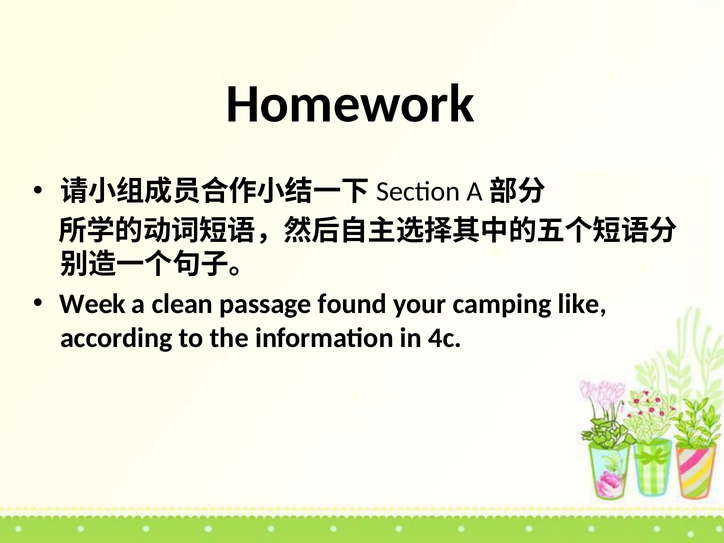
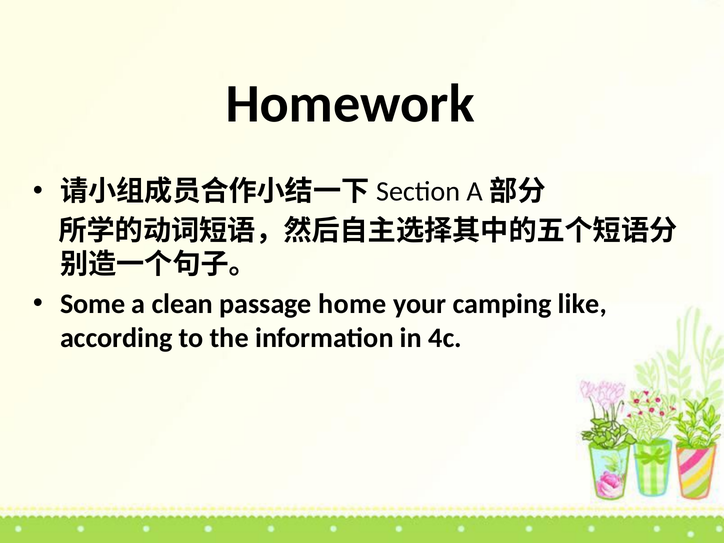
Week: Week -> Some (93, 304)
found: found -> home (352, 304)
